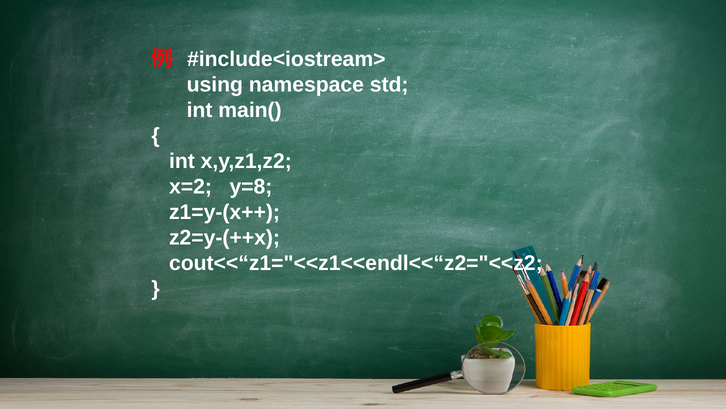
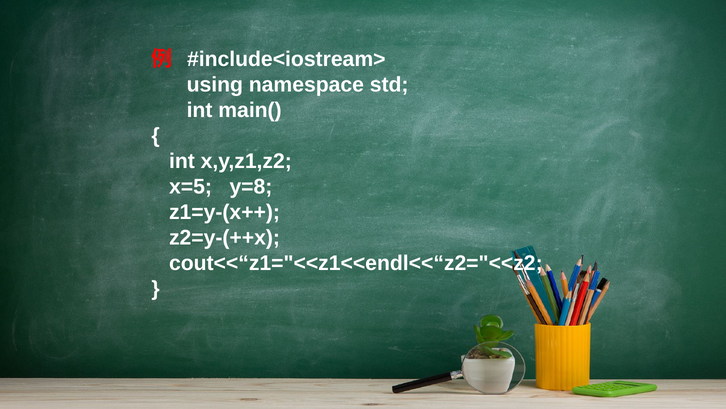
x=2: x=2 -> x=5 (191, 186)
